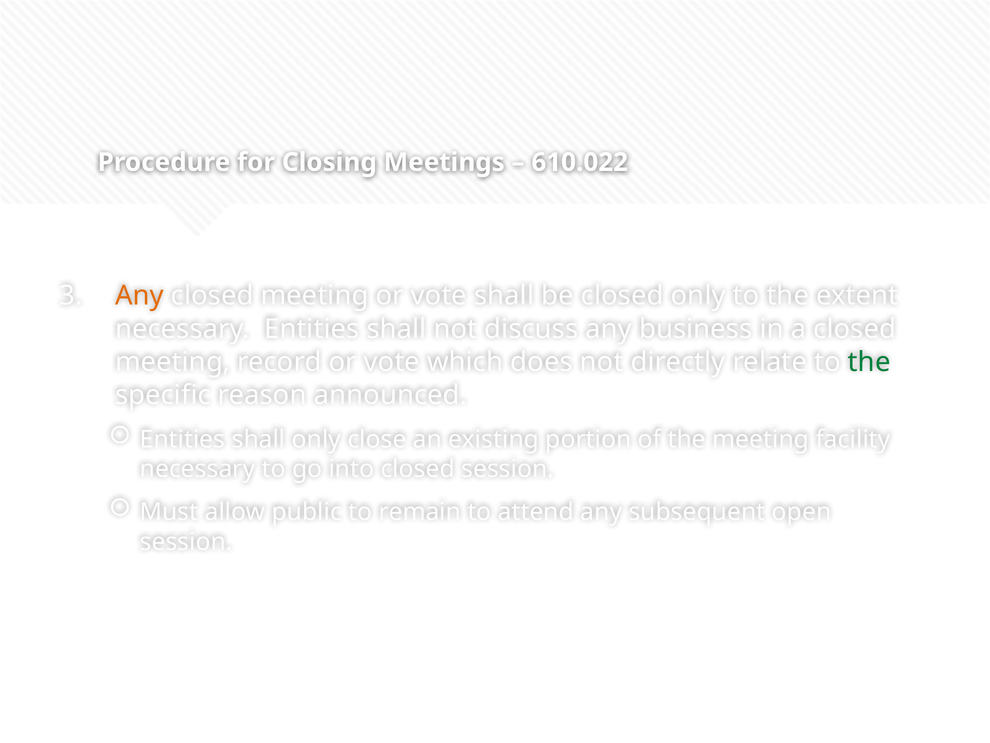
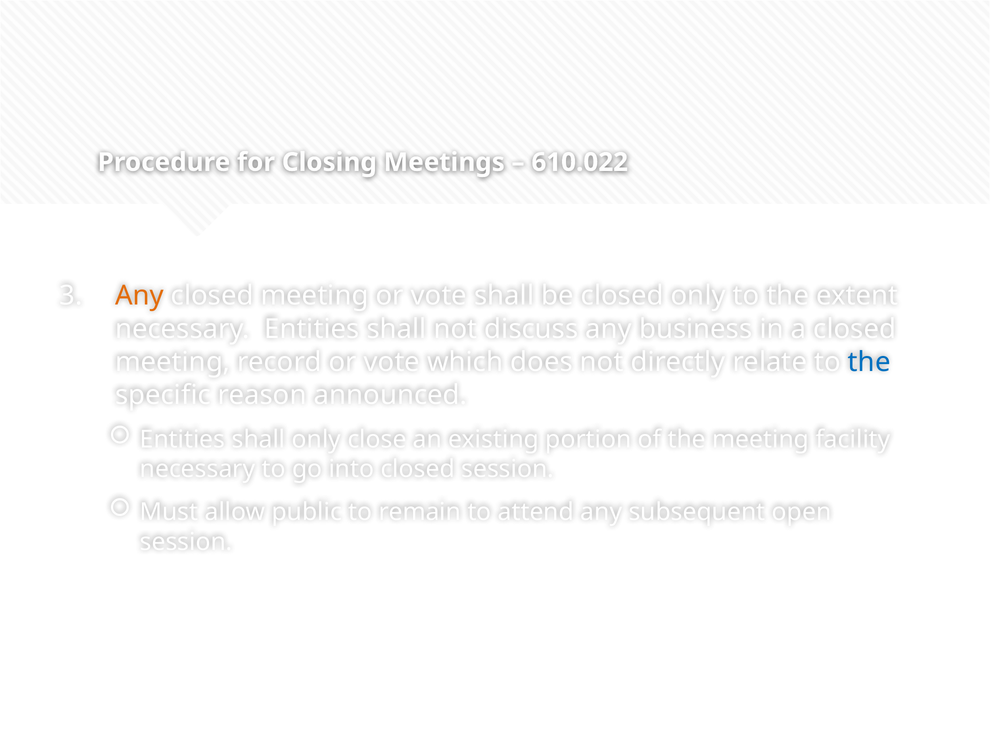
the colour: green -> blue (869, 362)
